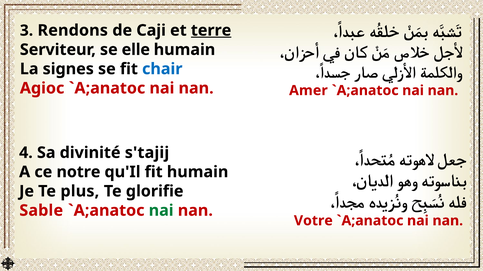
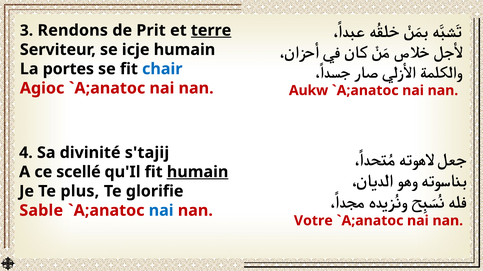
Caji: Caji -> Prit (151, 30)
elle: elle -> icje (136, 50)
signes: signes -> portes (68, 69)
Amer: Amer -> Aukw (309, 91)
notre: notre -> scellé (78, 172)
humain underline: none -> present (198, 172)
nai colour: green -> blue (161, 211)
